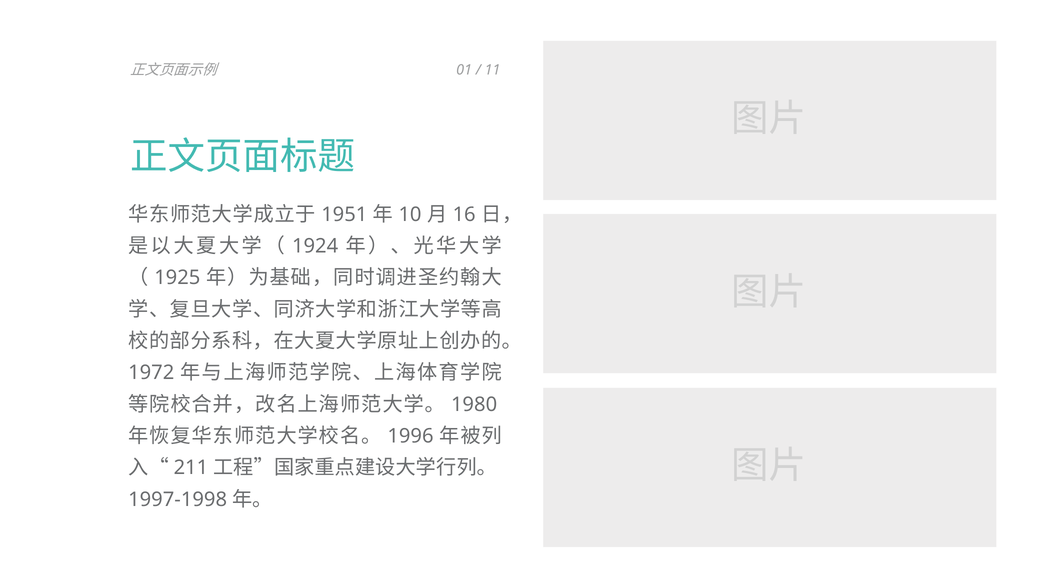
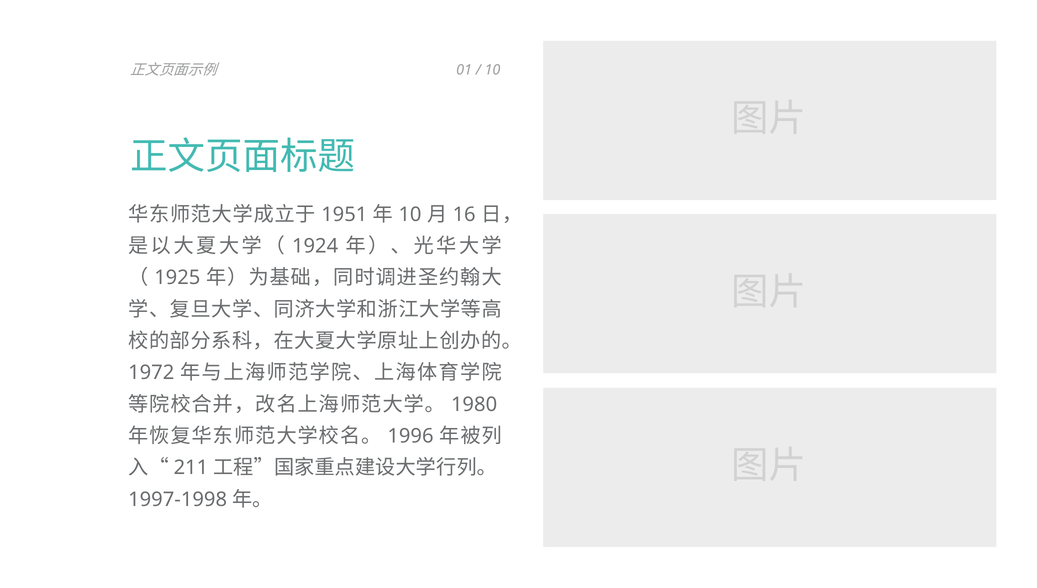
11: 11 -> 10 (492, 70)
